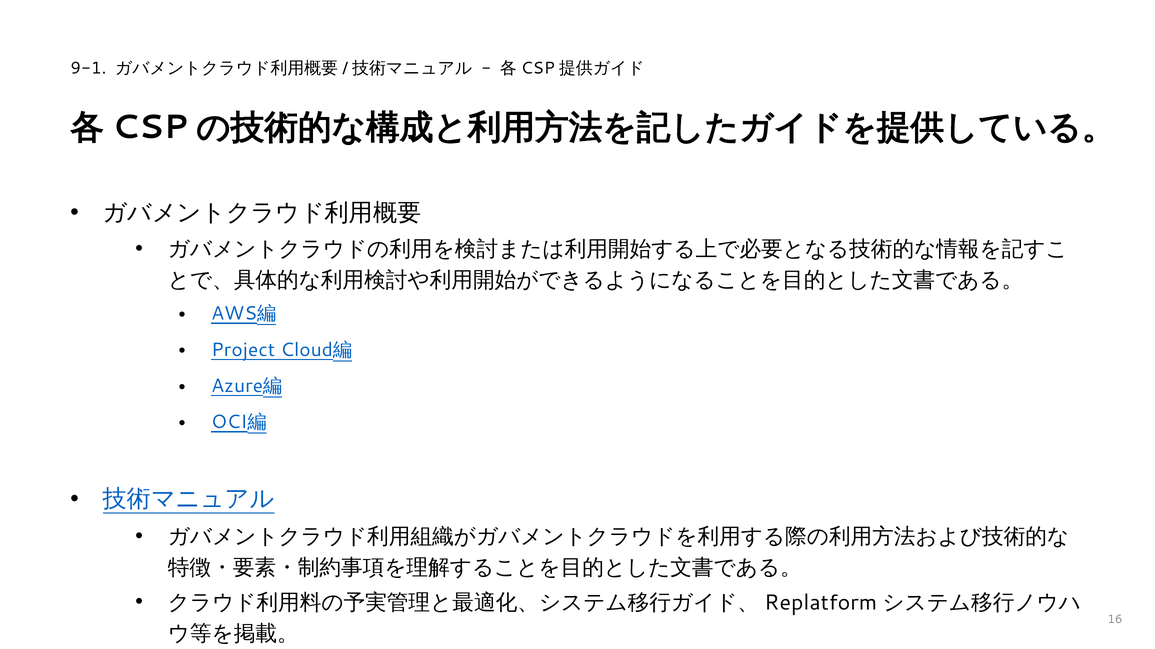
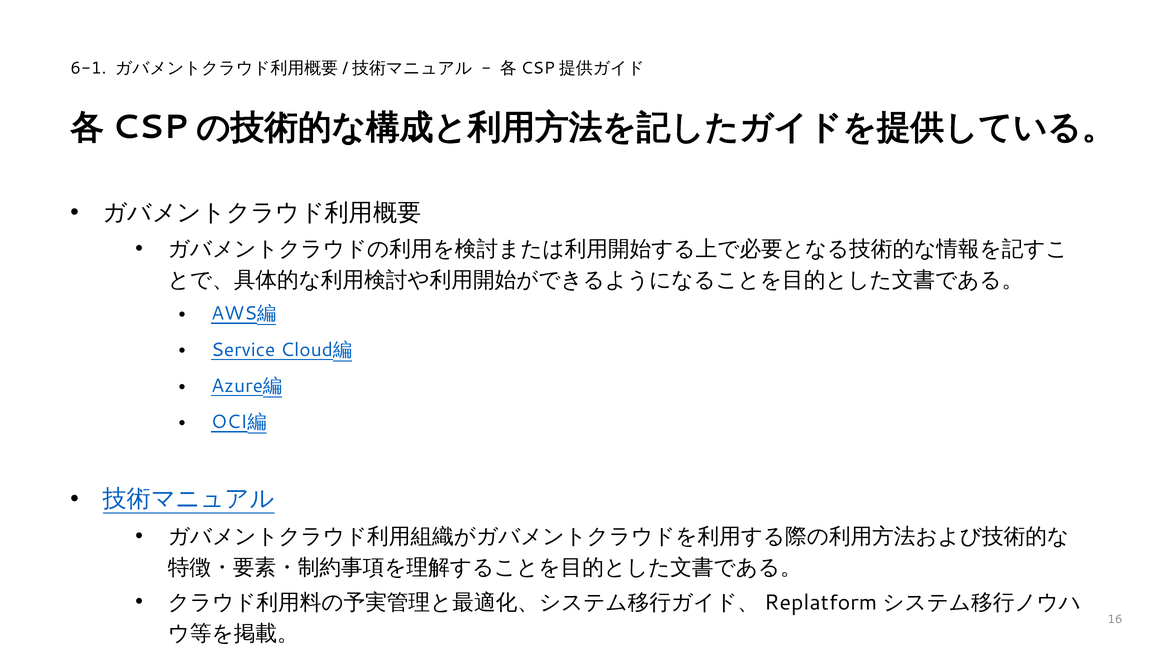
9-1: 9-1 -> 6-1 (88, 68)
Project: Project -> Service (243, 350)
